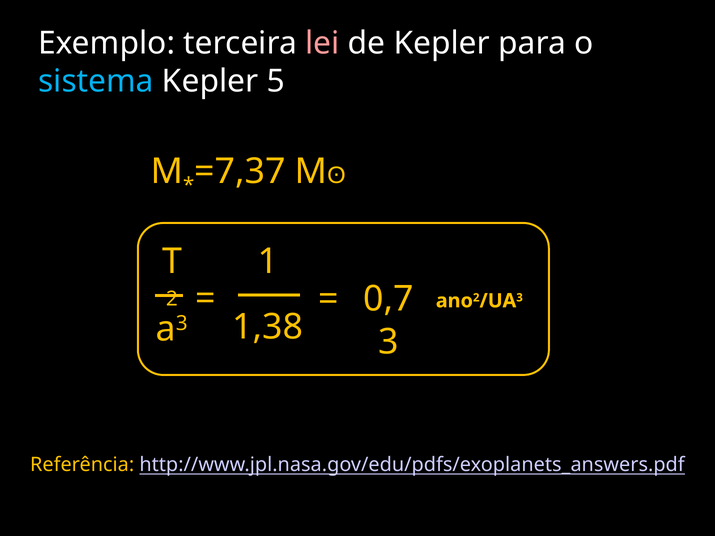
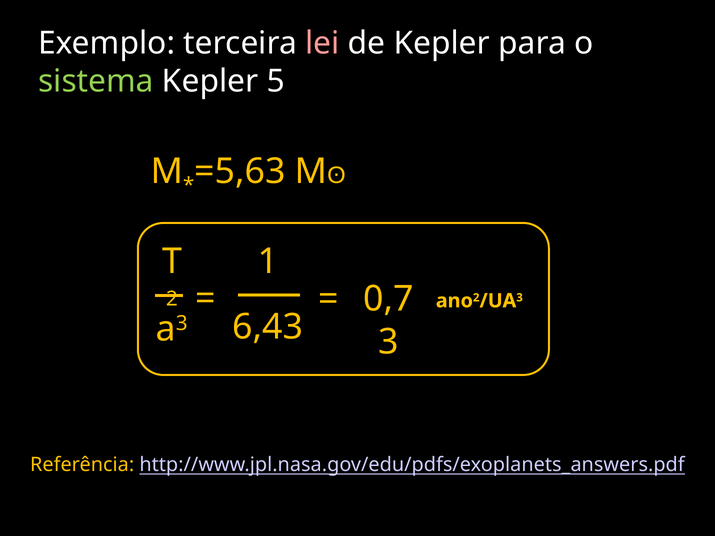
sistema colour: light blue -> light green (96, 81)
=7,37: =7,37 -> =5,63 (240, 172)
1,38: 1,38 -> 6,43 (268, 327)
